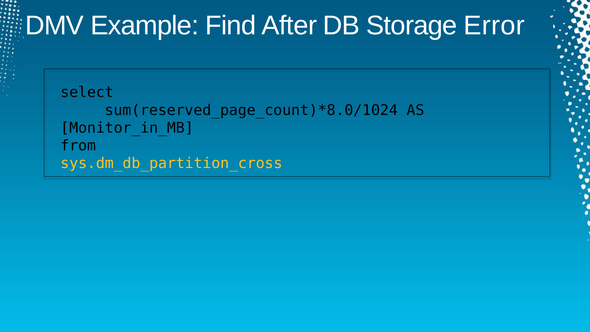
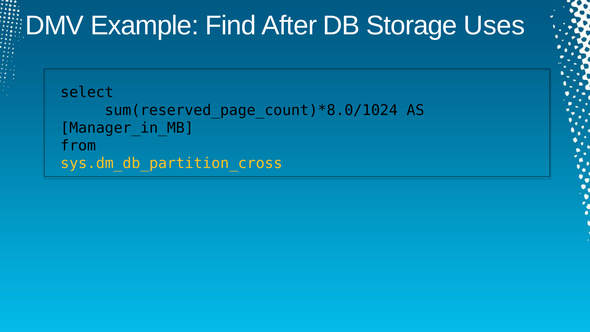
Error: Error -> Uses (494, 26)
Monitor_in_MB: Monitor_in_MB -> Manager_in_MB (127, 128)
